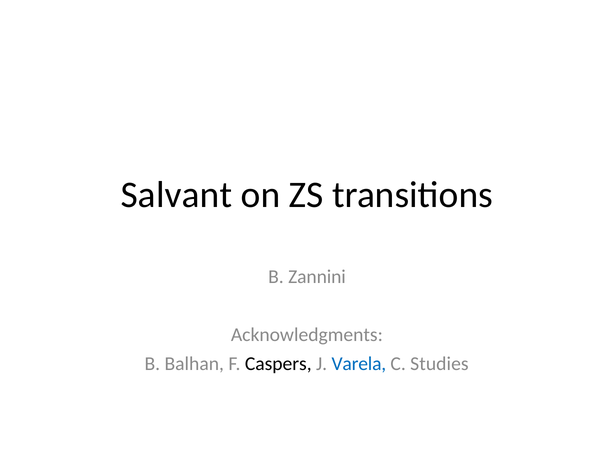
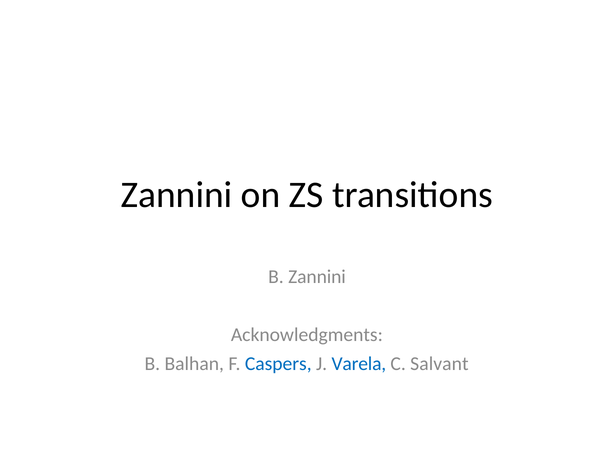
Salvant: Salvant -> Zannini (176, 195)
Caspers colour: black -> blue (278, 364)
Studies: Studies -> Salvant (439, 364)
